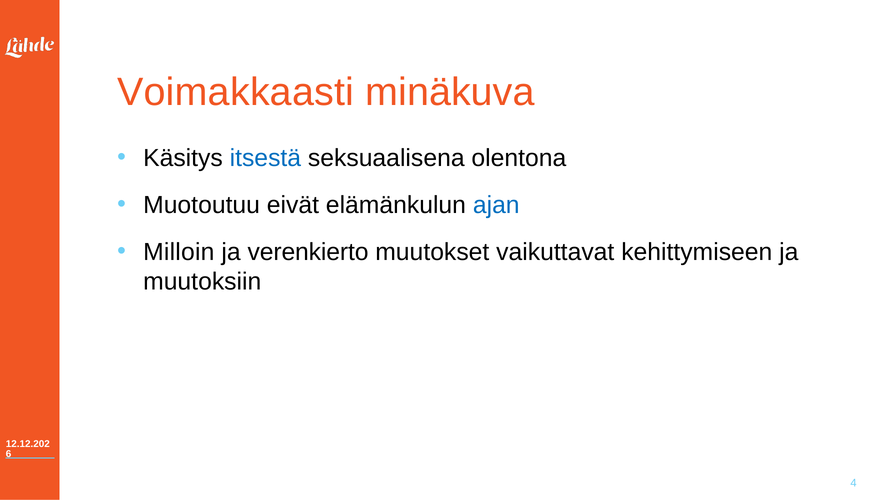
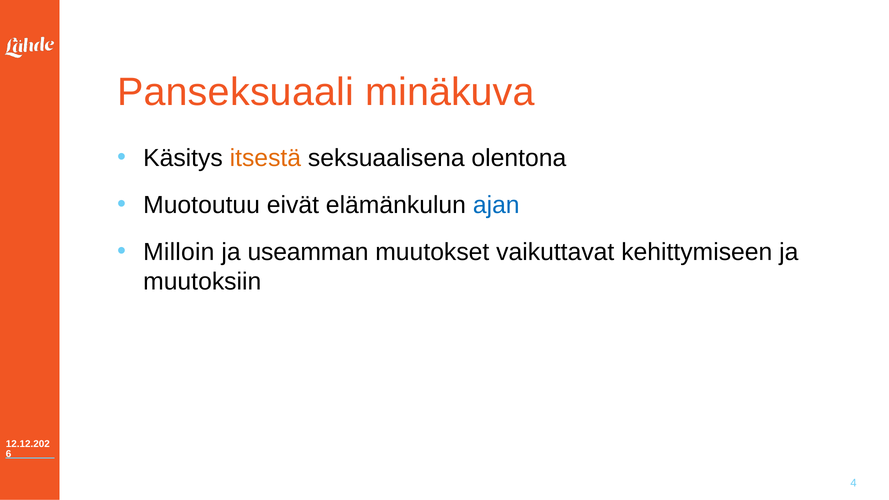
Voimakkaasti: Voimakkaasti -> Panseksuaali (236, 92)
itsestä colour: blue -> orange (265, 158)
verenkierto: verenkierto -> useamman (308, 252)
